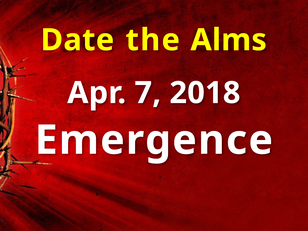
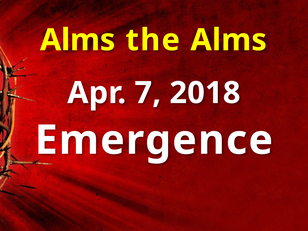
Date: Date -> Alms (78, 40)
